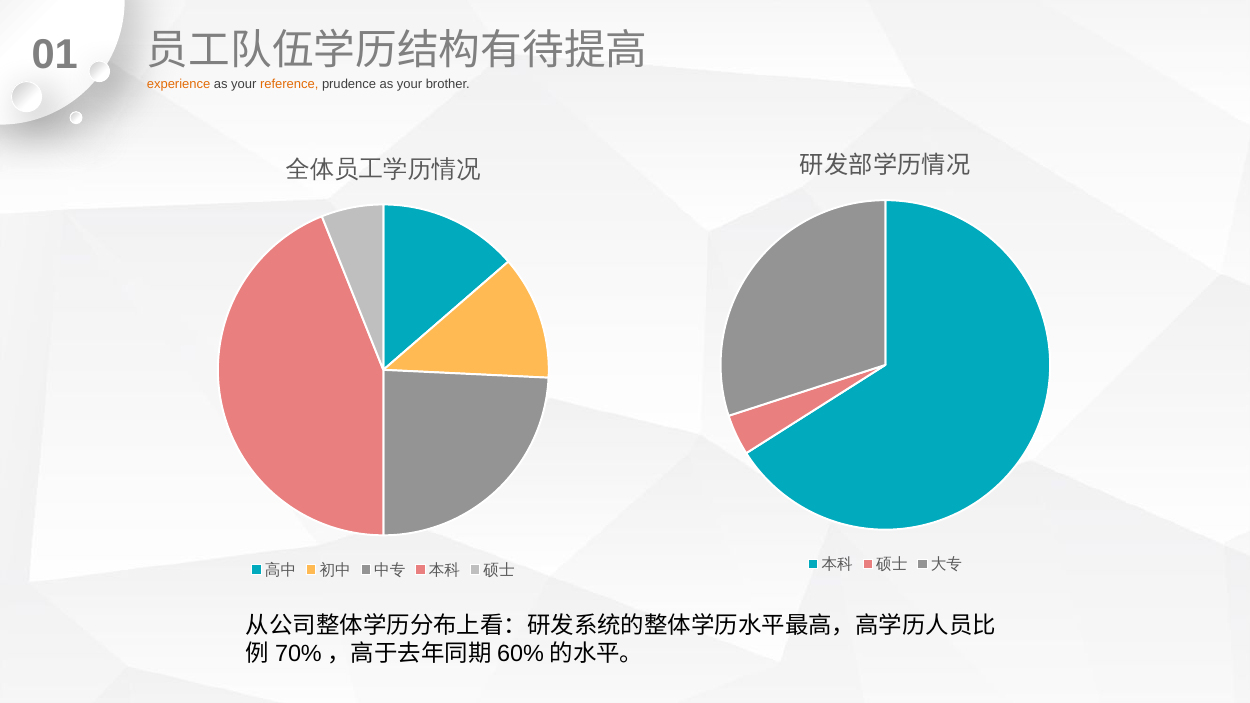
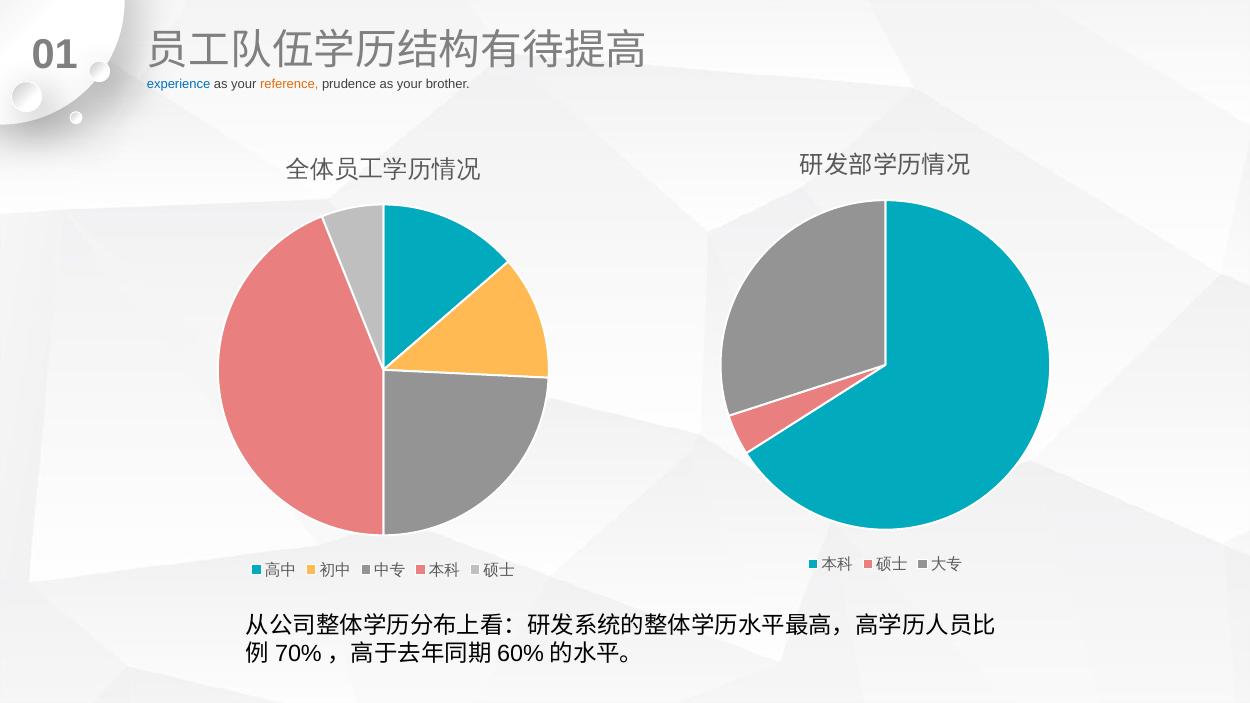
experience colour: orange -> blue (179, 84)
